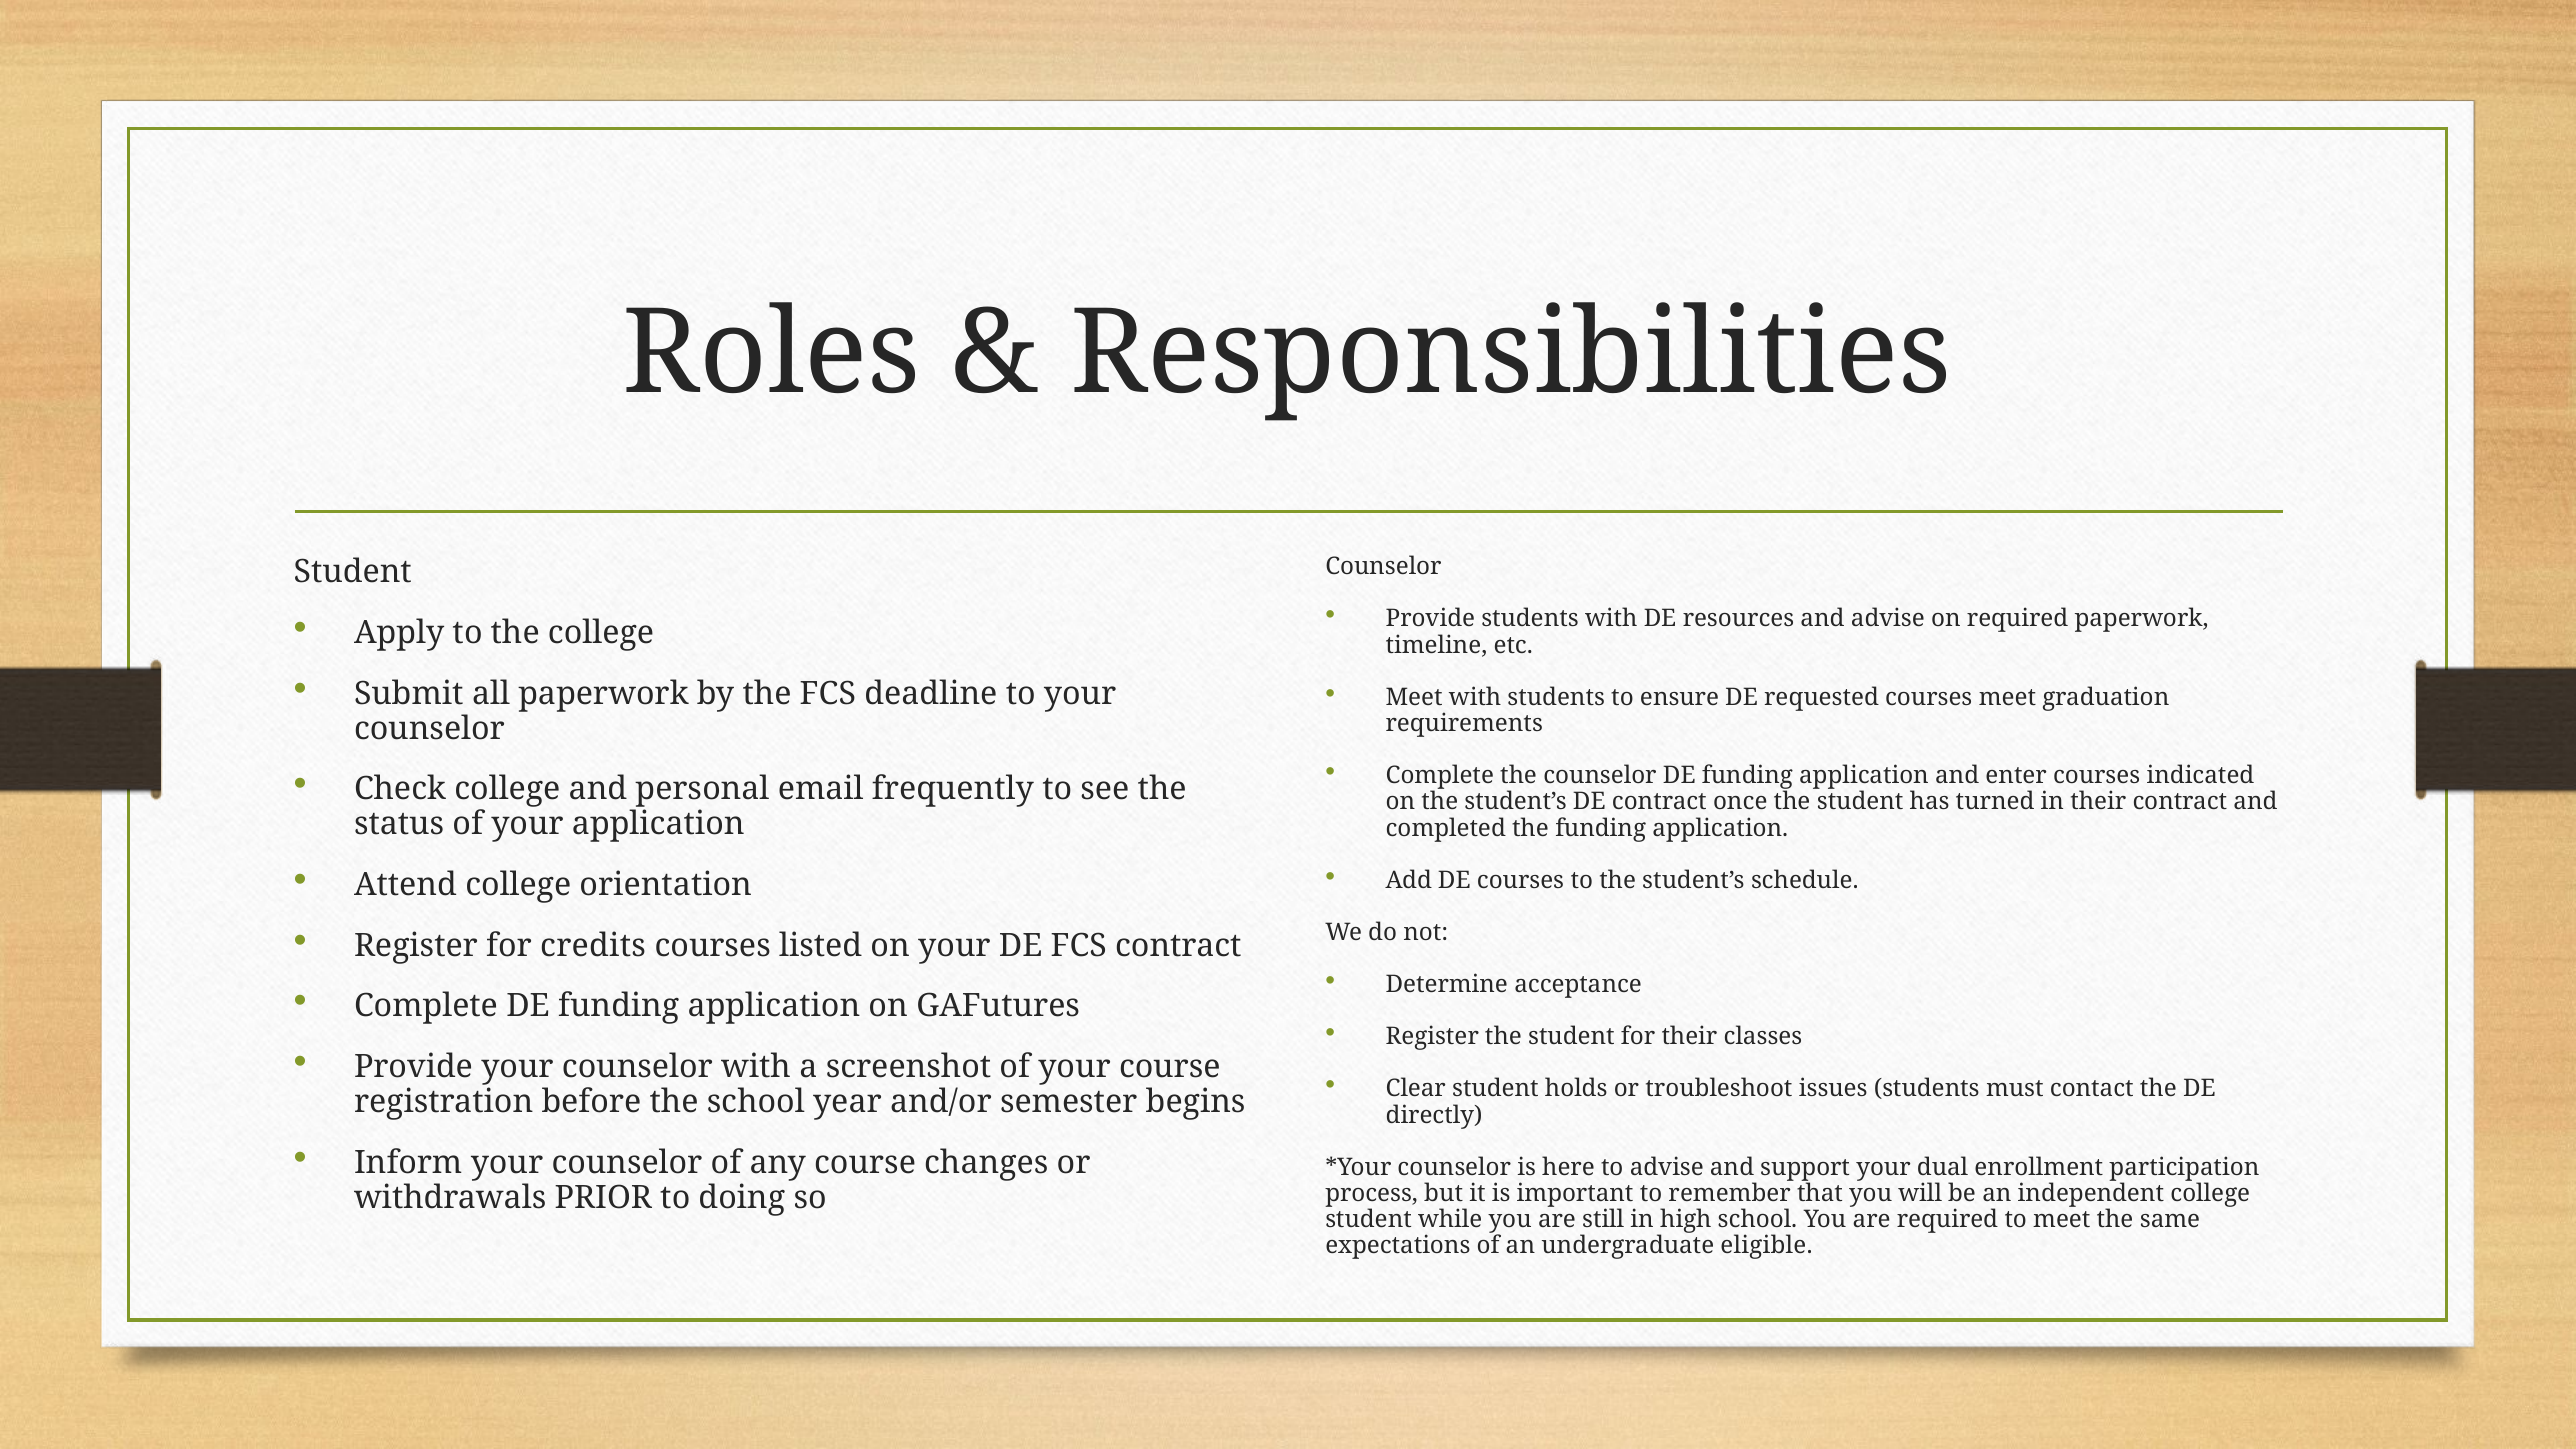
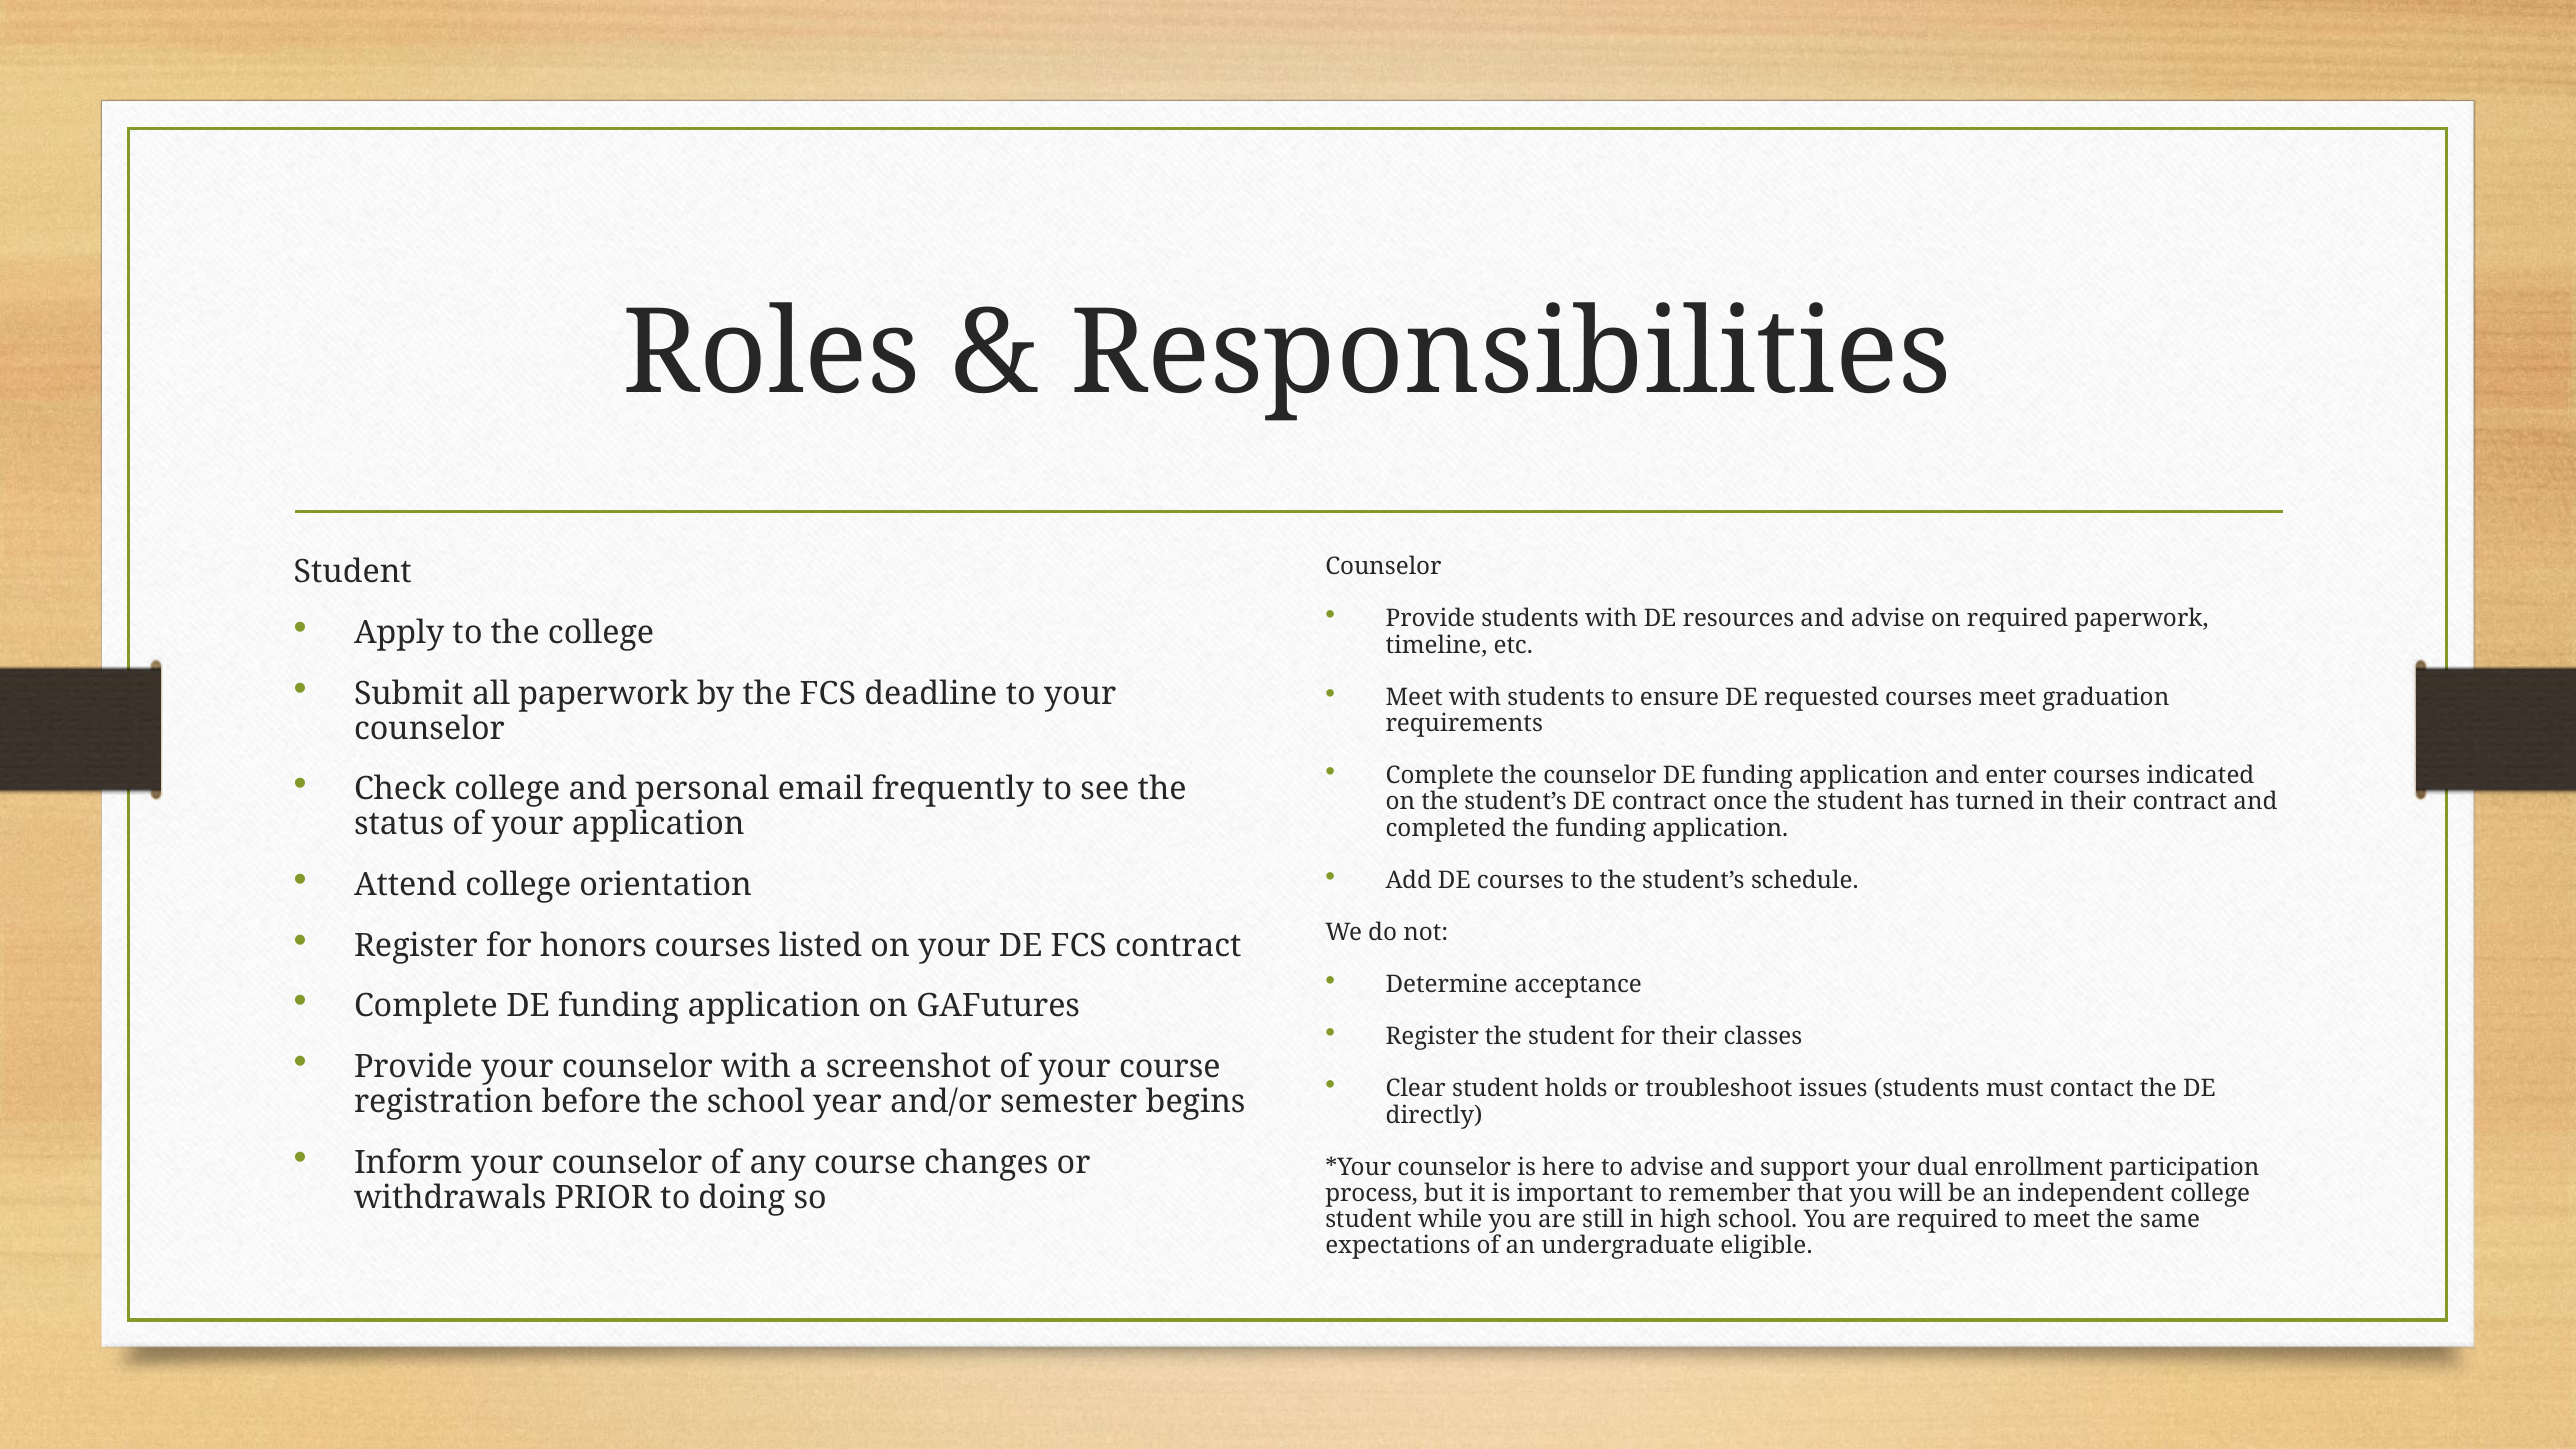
credits: credits -> honors (593, 946)
